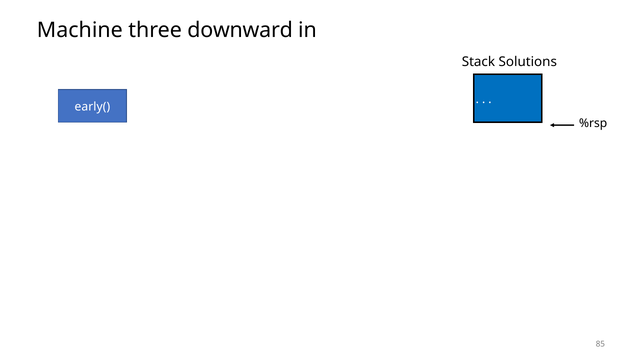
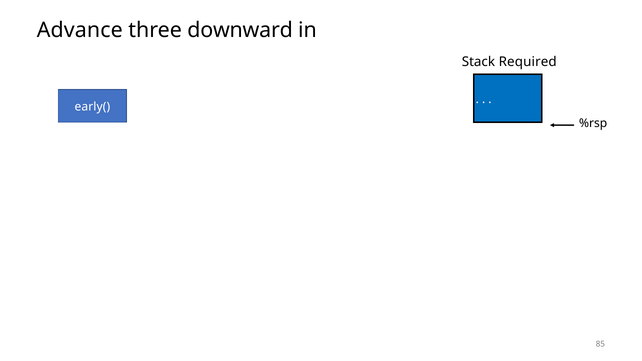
Machine: Machine -> Advance (80, 30)
Solutions: Solutions -> Required (528, 62)
